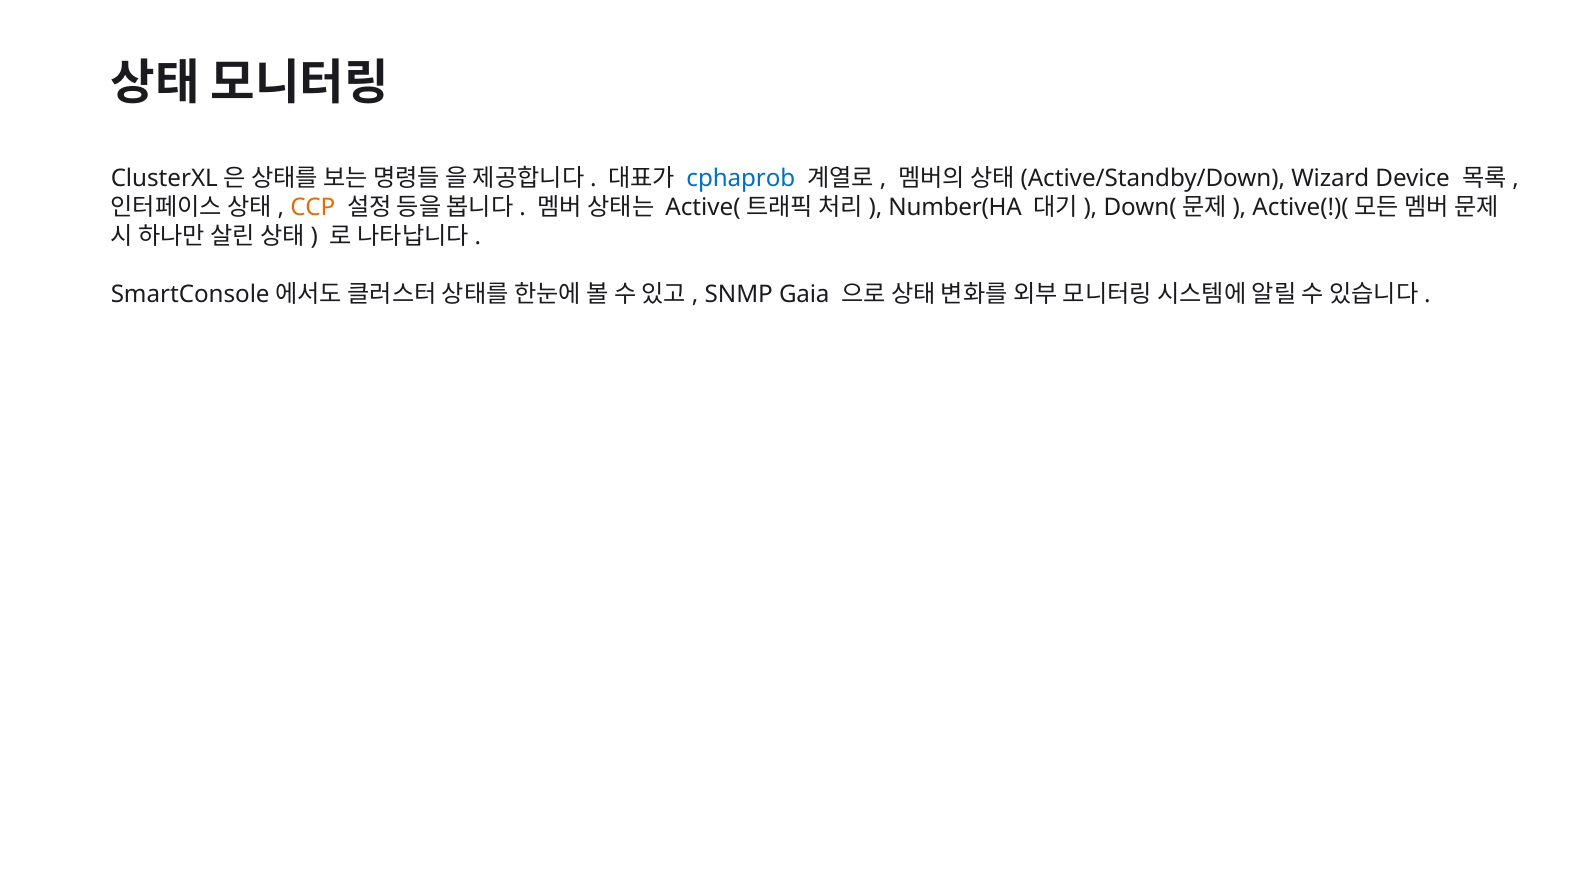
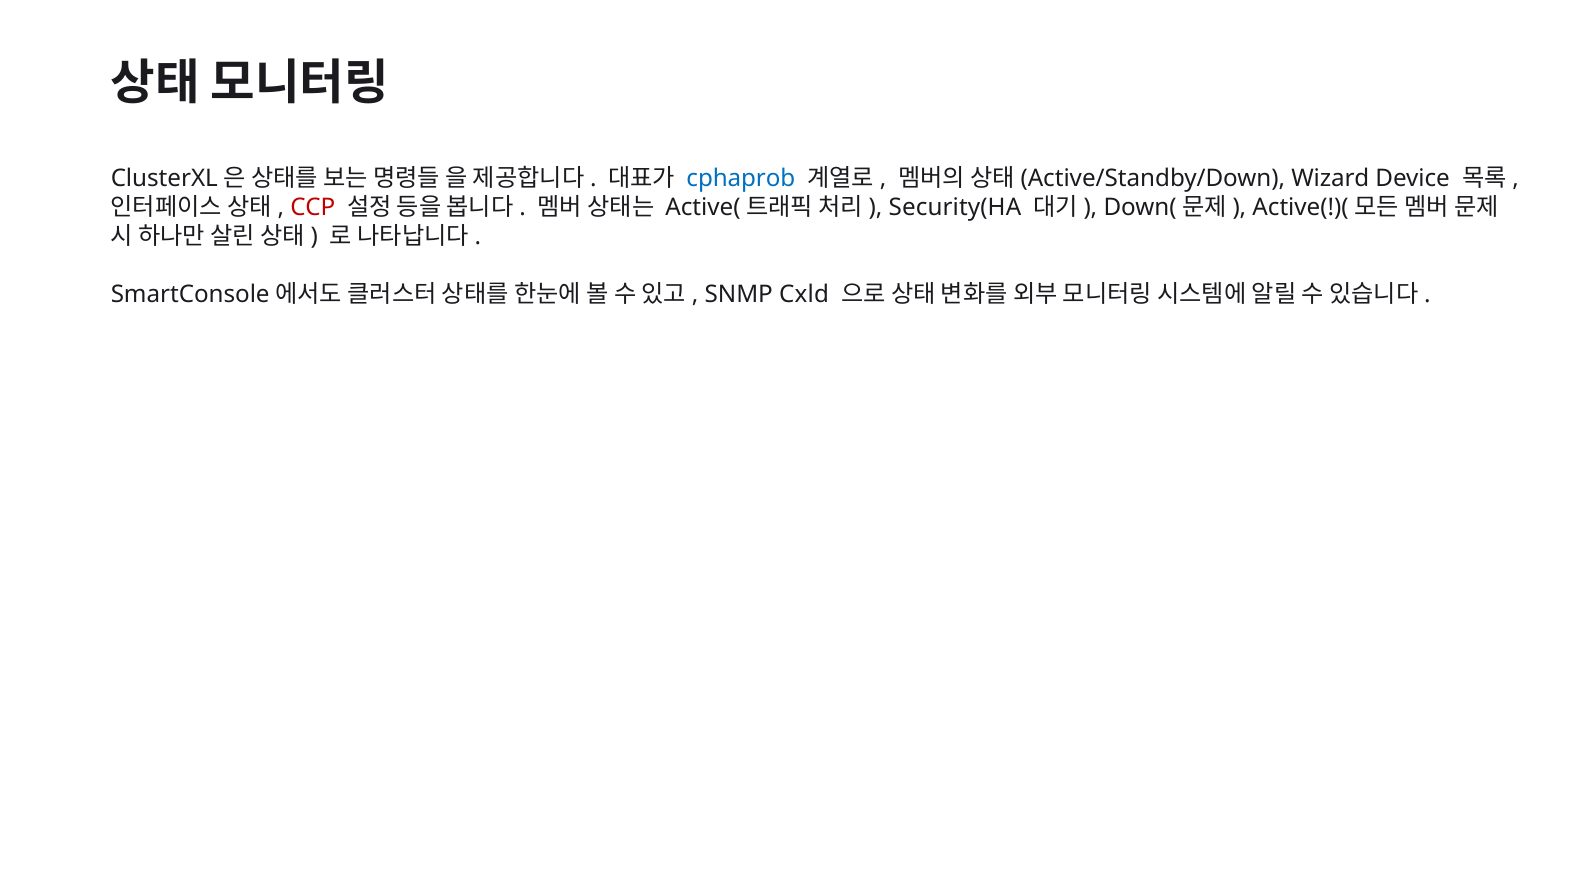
CCP colour: orange -> red (313, 208)
Number(HA: Number(HA -> Security(HA (955, 208)
Gaia: Gaia -> Cxld (804, 295)
